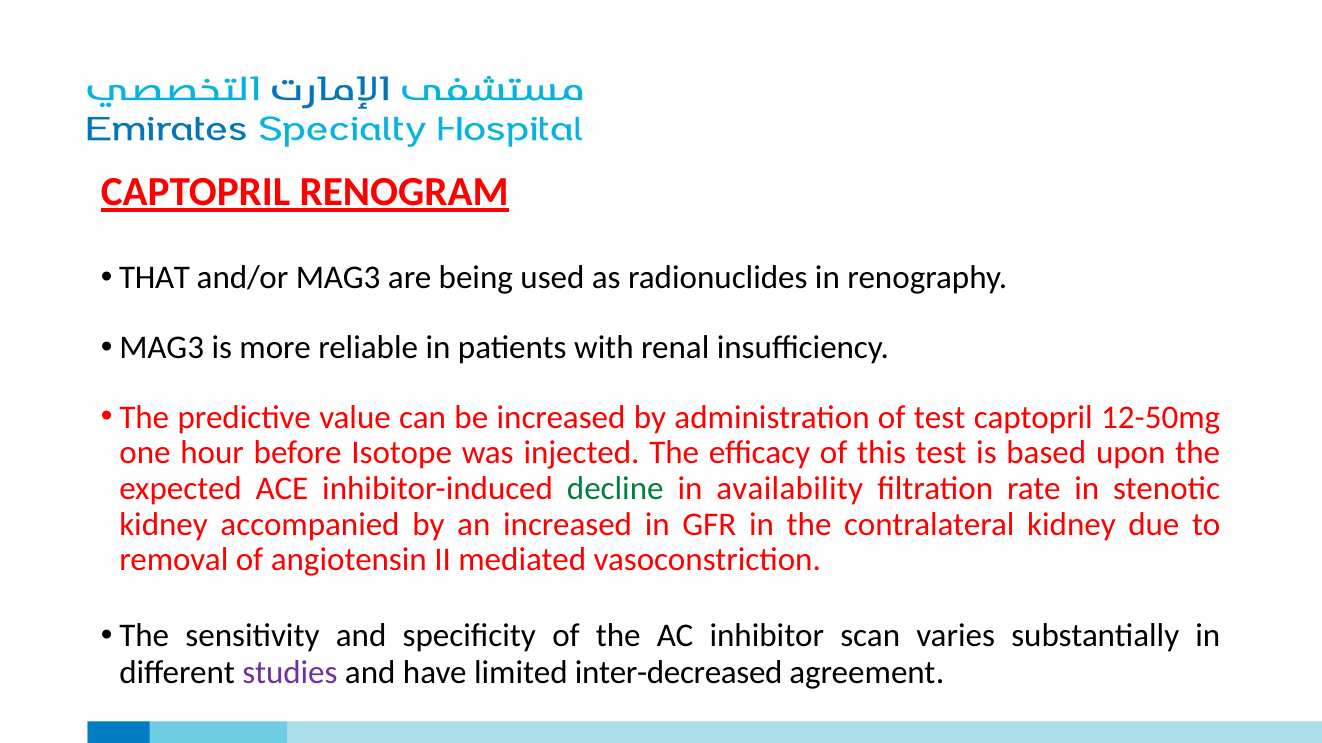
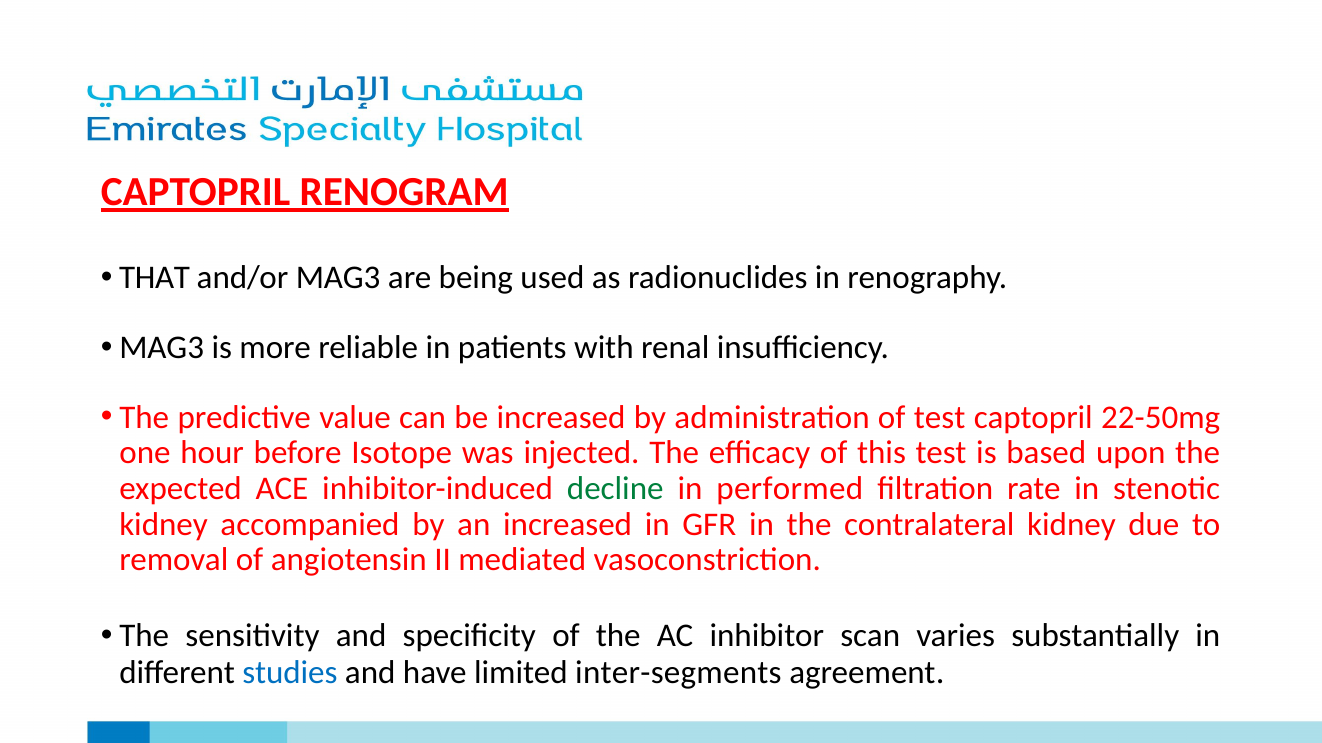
12-50mg: 12-50mg -> 22-50mg (1161, 418)
availability: availability -> performed (790, 489)
studies colour: purple -> blue (290, 673)
inter-decreased: inter-decreased -> inter-segments (678, 673)
